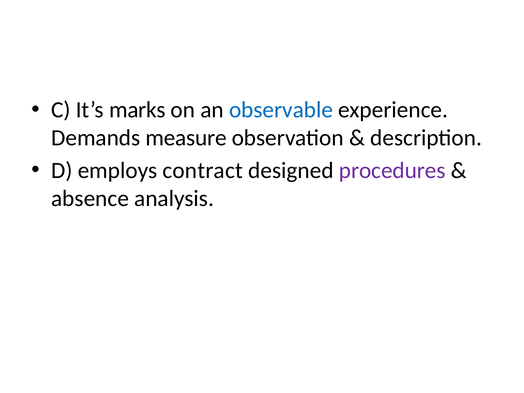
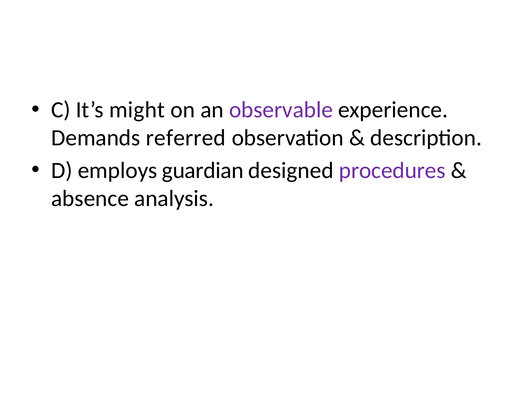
marks: marks -> might (137, 110)
observable colour: blue -> purple (281, 110)
measure: measure -> referred (186, 138)
contract: contract -> guardian (203, 170)
